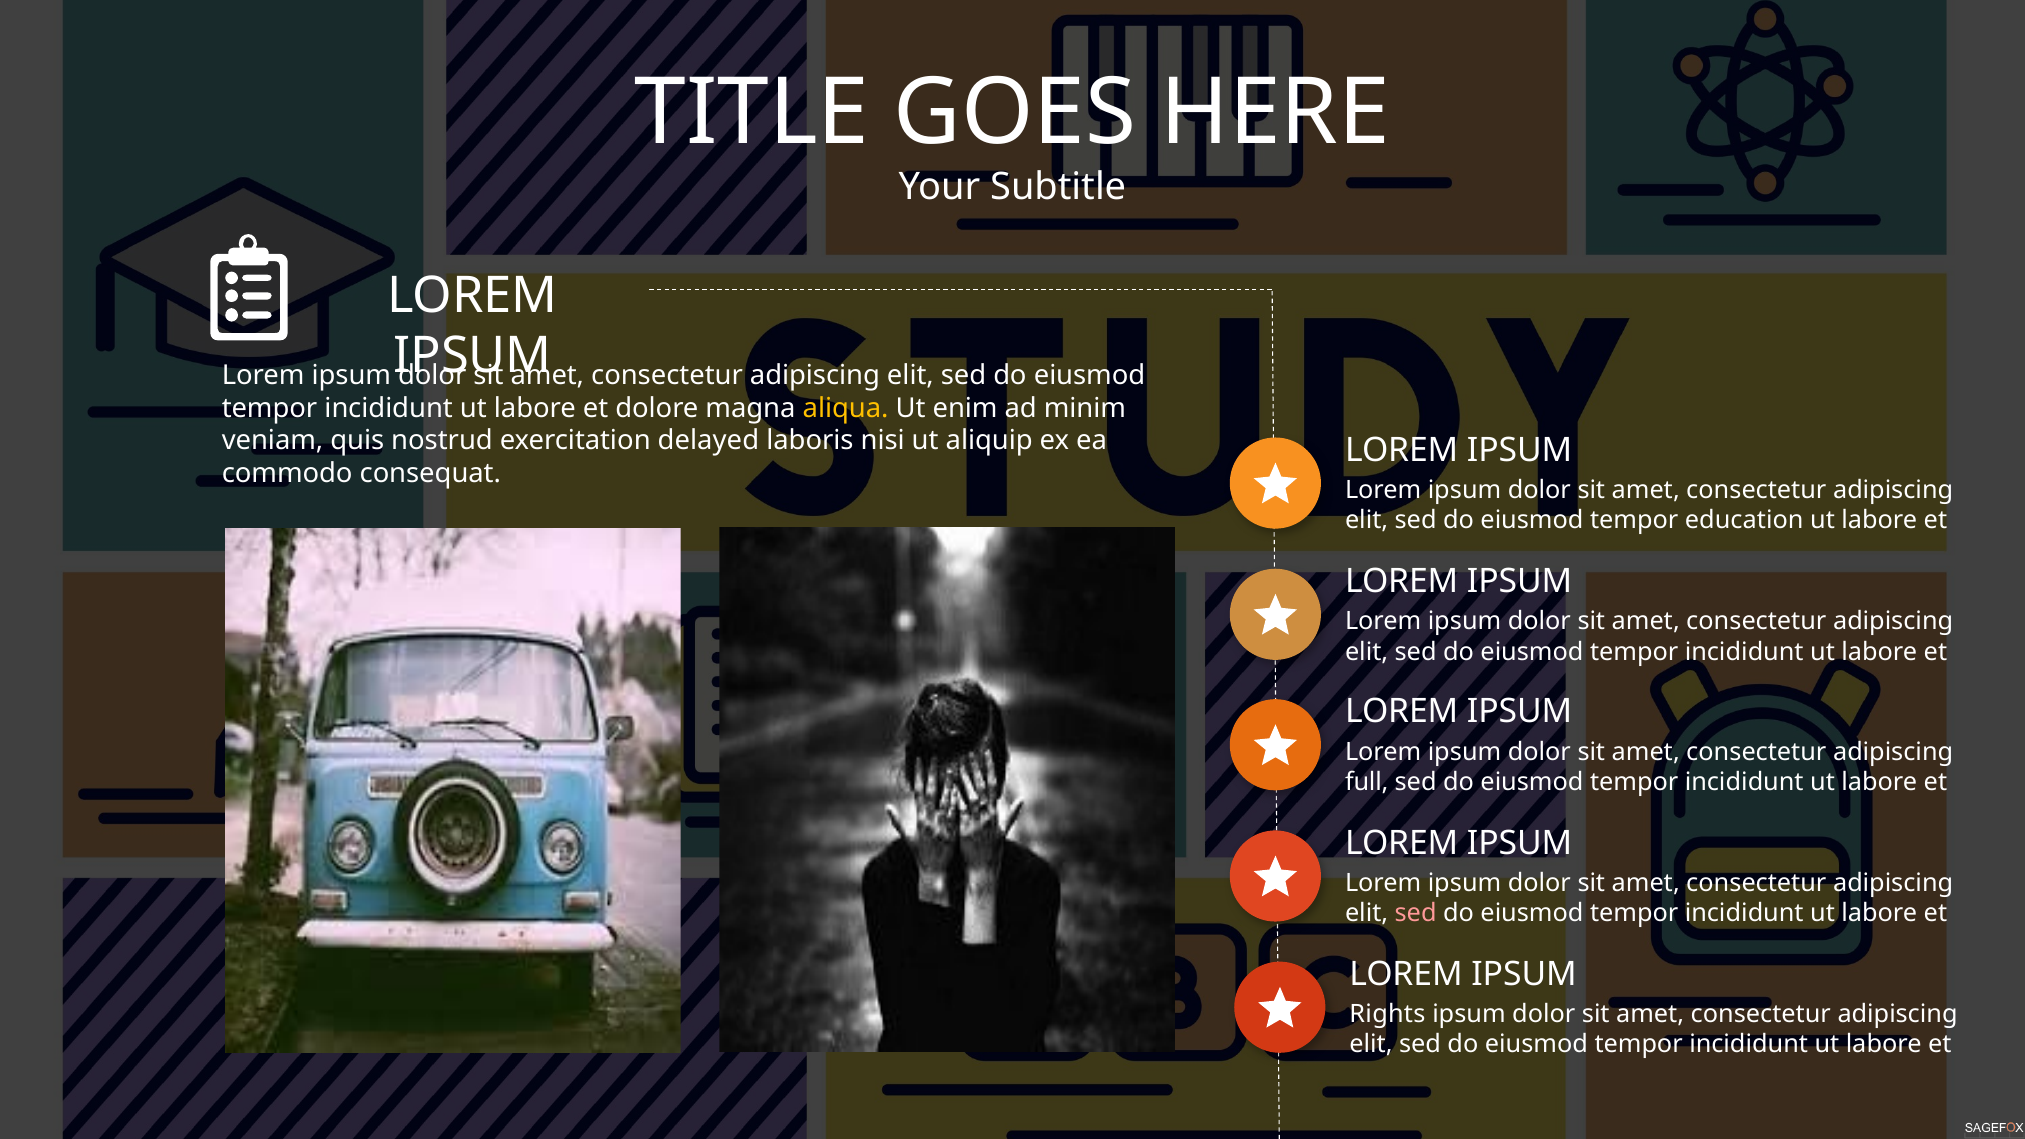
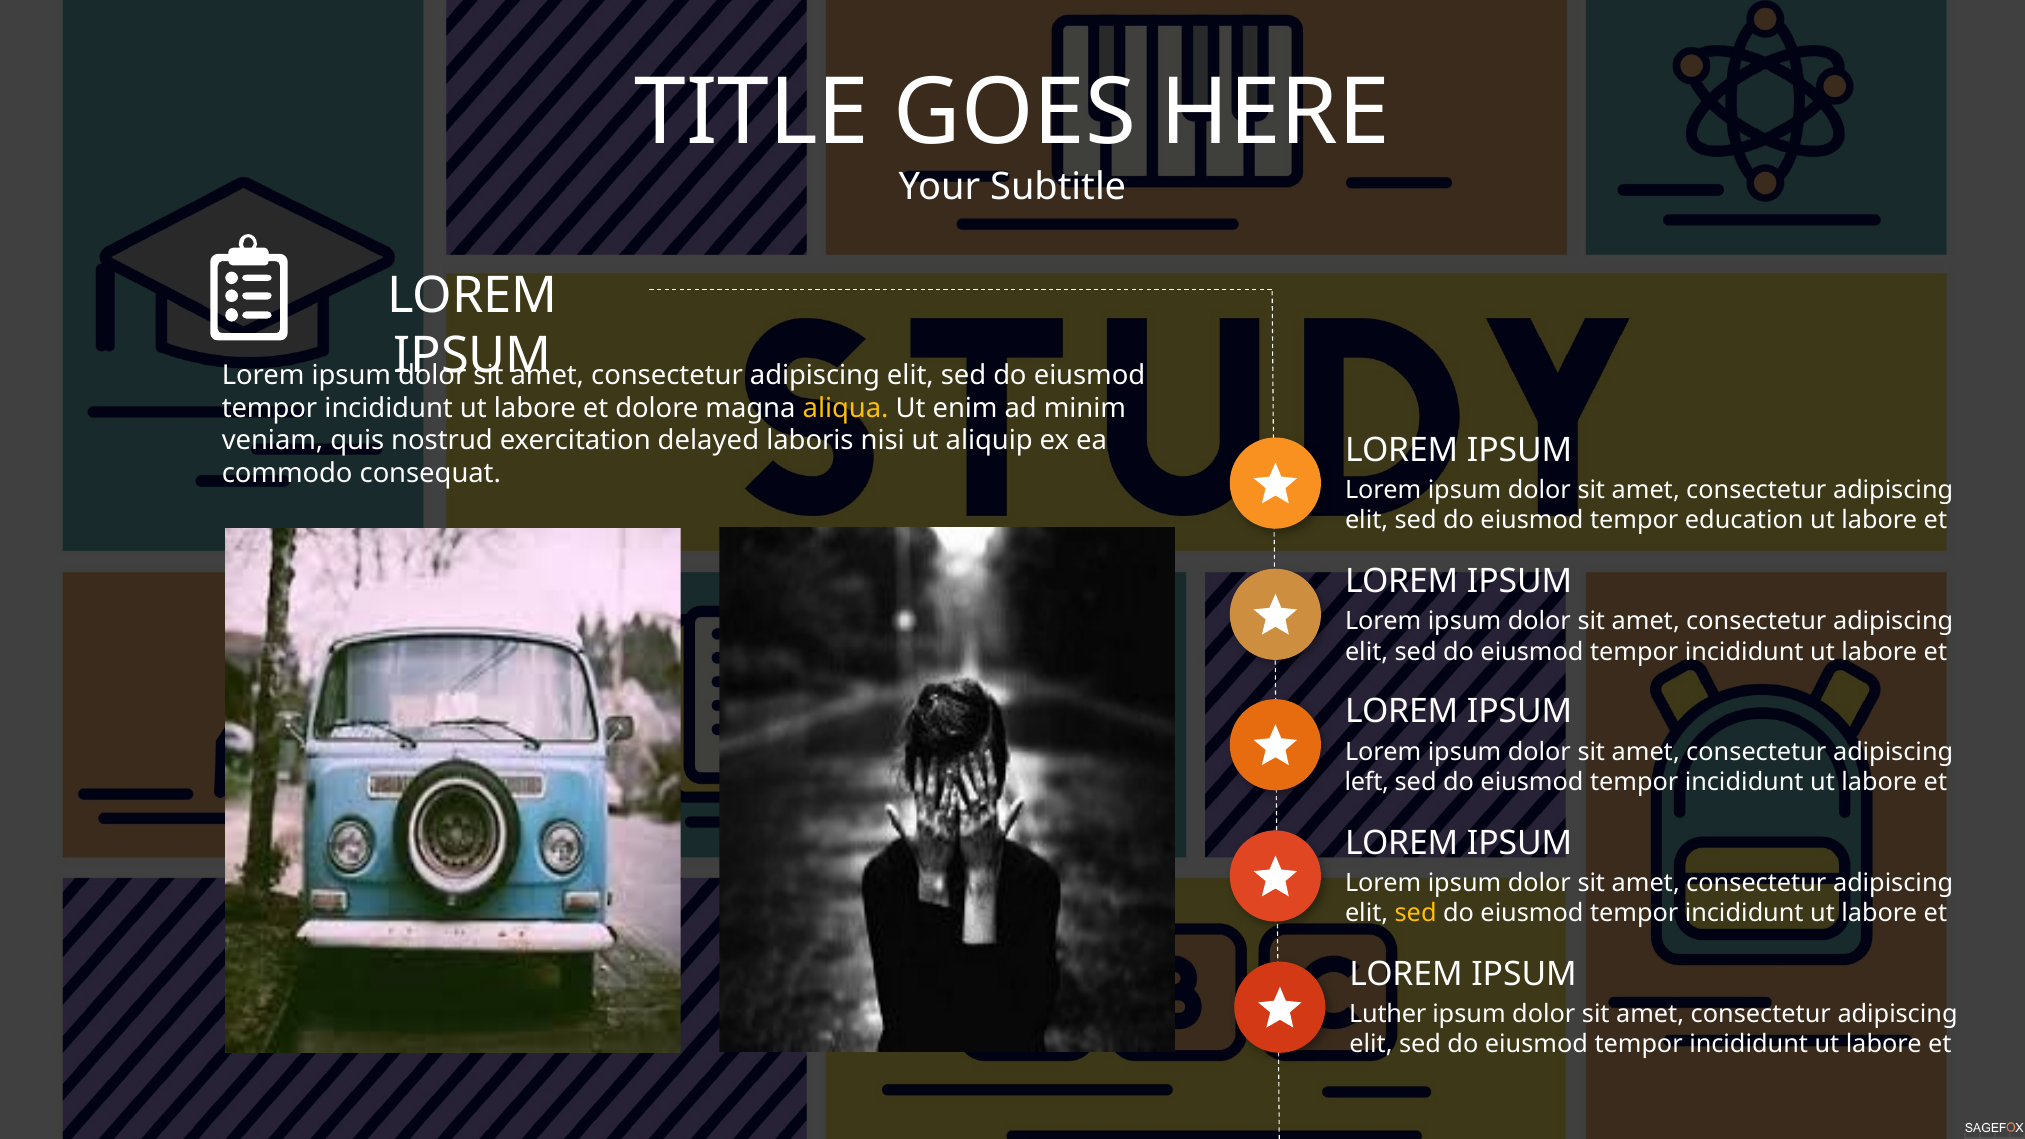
full: full -> left (1367, 782)
sed colour: pink -> yellow (1416, 913)
Rights: Rights -> Luther (1388, 1014)
